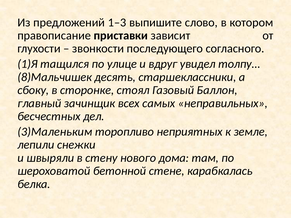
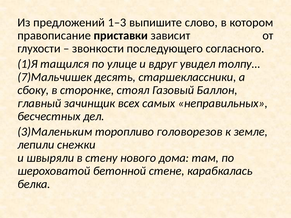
8)Мальчишек: 8)Мальчишек -> 7)Мальчишек (55, 77)
неприятных: неприятных -> головорезов (190, 132)
